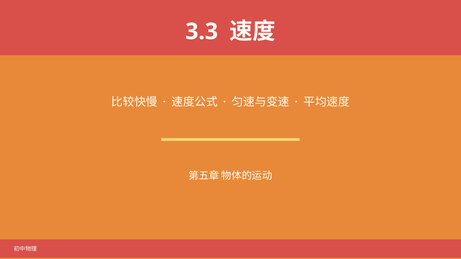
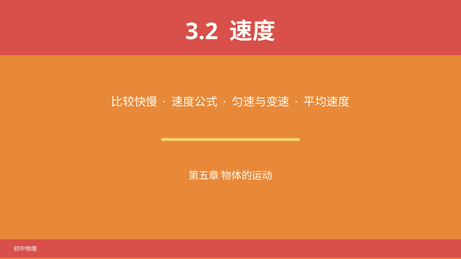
3.3: 3.3 -> 3.2 (202, 32)
